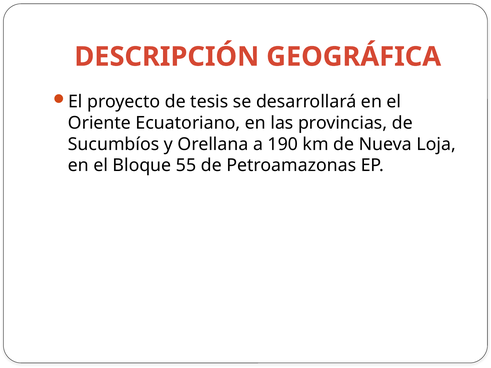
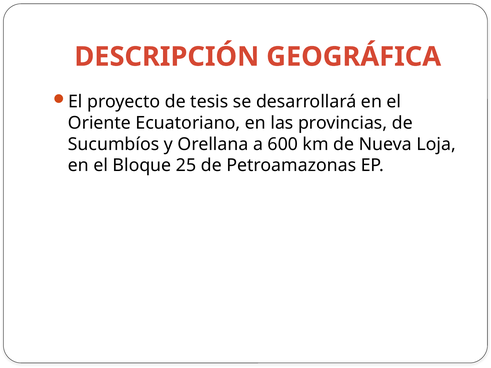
190: 190 -> 600 (283, 144)
55: 55 -> 25 (186, 166)
